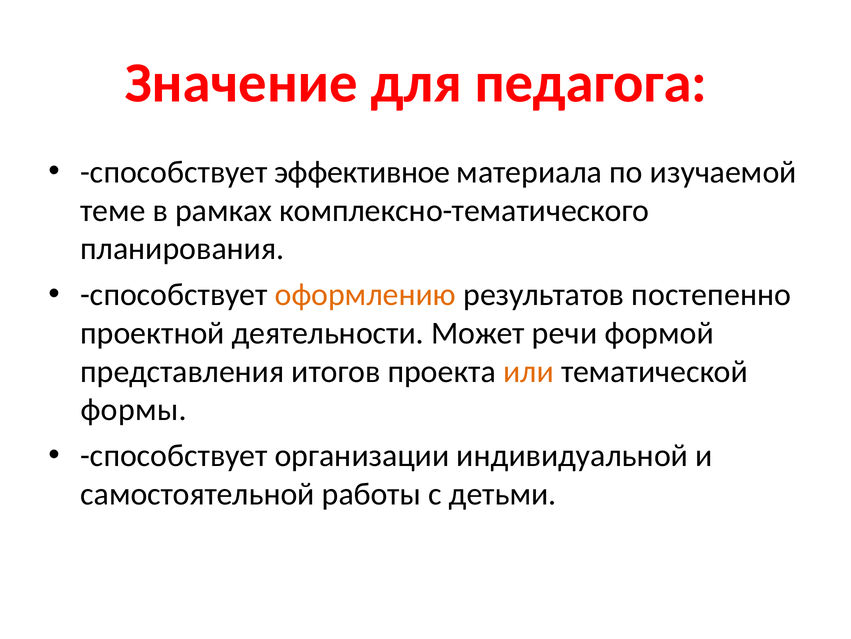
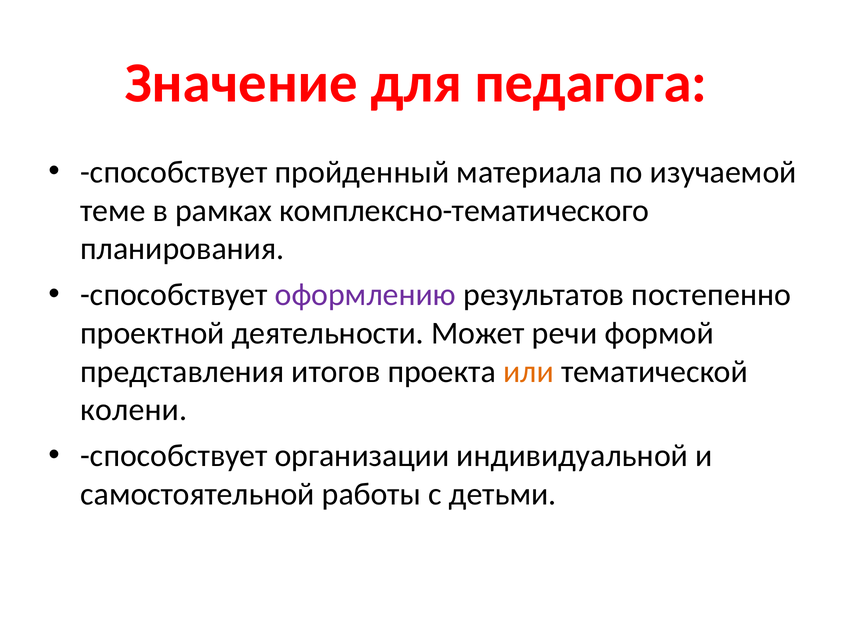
эффективное: эффективное -> пройденный (362, 172)
оформлению colour: orange -> purple (365, 294)
формы: формы -> колени (134, 409)
